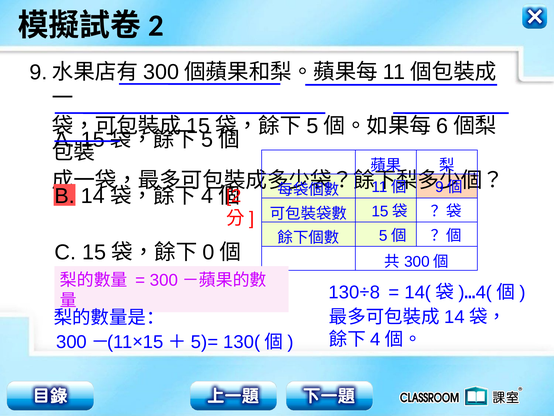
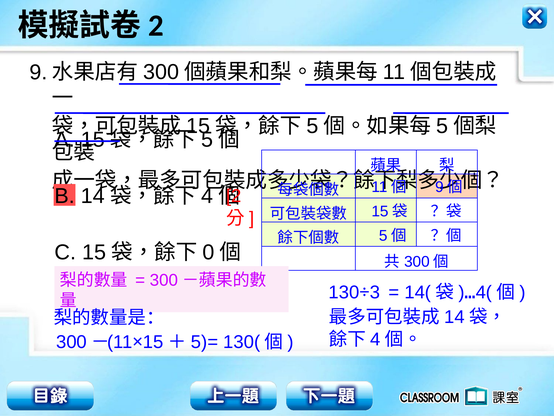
6: 6 -> 5 (442, 126)
8: 8 -> 3 (375, 292)
